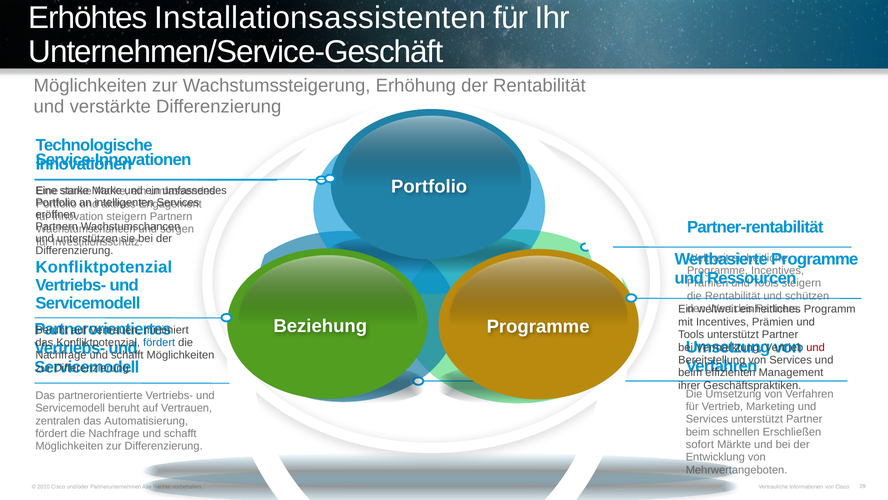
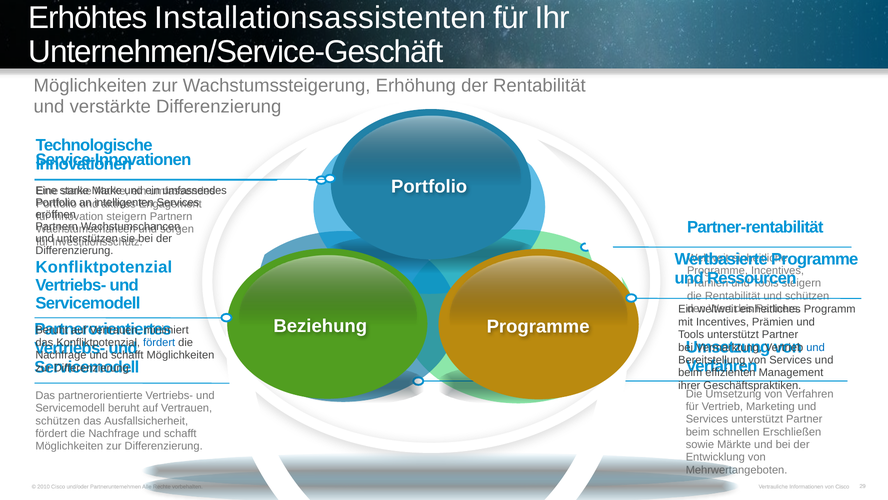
und colour: red -> blue (816, 347)
zentralen: zentralen -> schützen (58, 421)
Automatisierung: Automatisierung -> Ausfallsicherheit (146, 421)
sofort: sofort -> sowie (700, 444)
